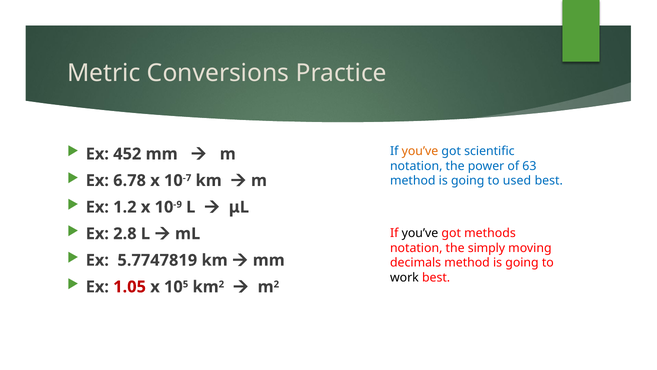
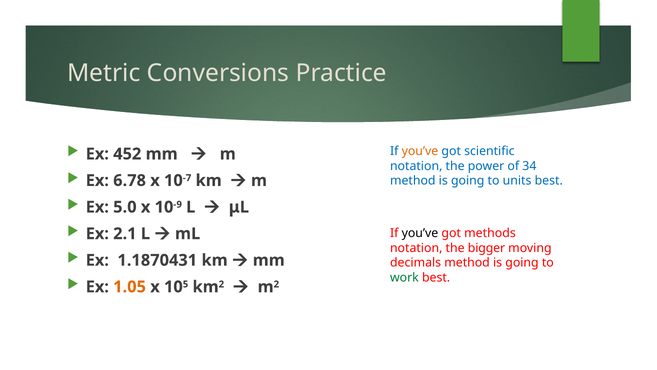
63: 63 -> 34 (529, 166)
used: used -> units (517, 181)
1.2: 1.2 -> 5.0 (125, 207)
2.8: 2.8 -> 2.1 (125, 233)
simply: simply -> bigger (486, 248)
5.7747819: 5.7747819 -> 1.1870431 (157, 260)
work colour: black -> green (404, 277)
1.05 colour: red -> orange (130, 287)
